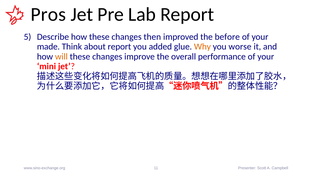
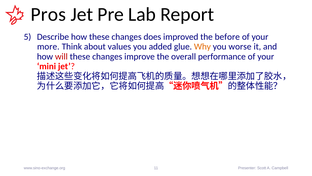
then: then -> does (152, 37)
made: made -> more (48, 47)
about report: report -> values (119, 47)
will colour: orange -> red (61, 56)
